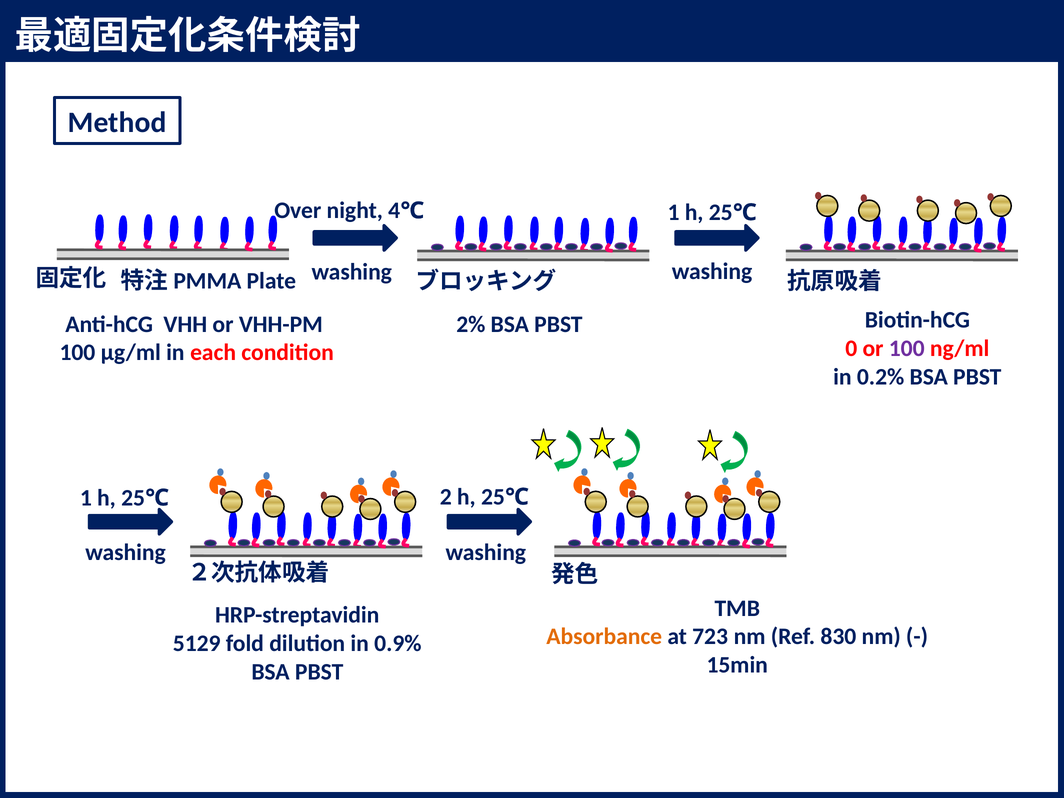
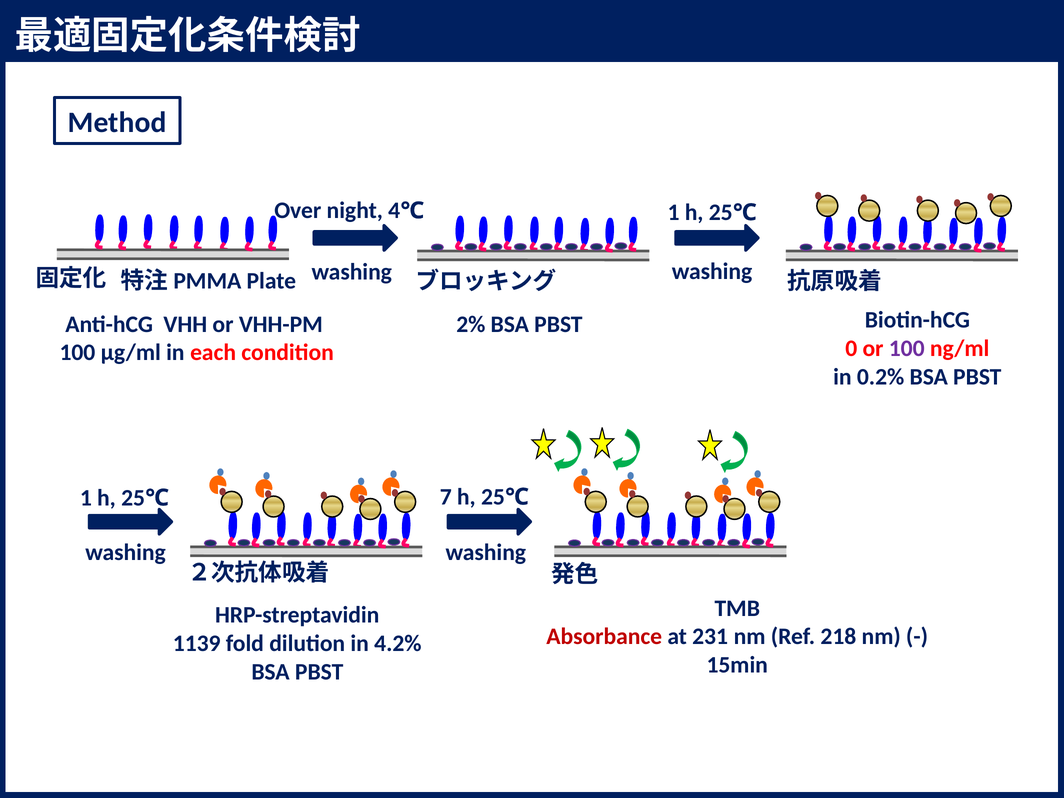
2: 2 -> 7 (446, 497)
Absorbance colour: orange -> red (604, 637)
723: 723 -> 231 (710, 637)
830: 830 -> 218 (838, 637)
5129: 5129 -> 1139 (197, 643)
0.9%: 0.9% -> 4.2% (398, 643)
